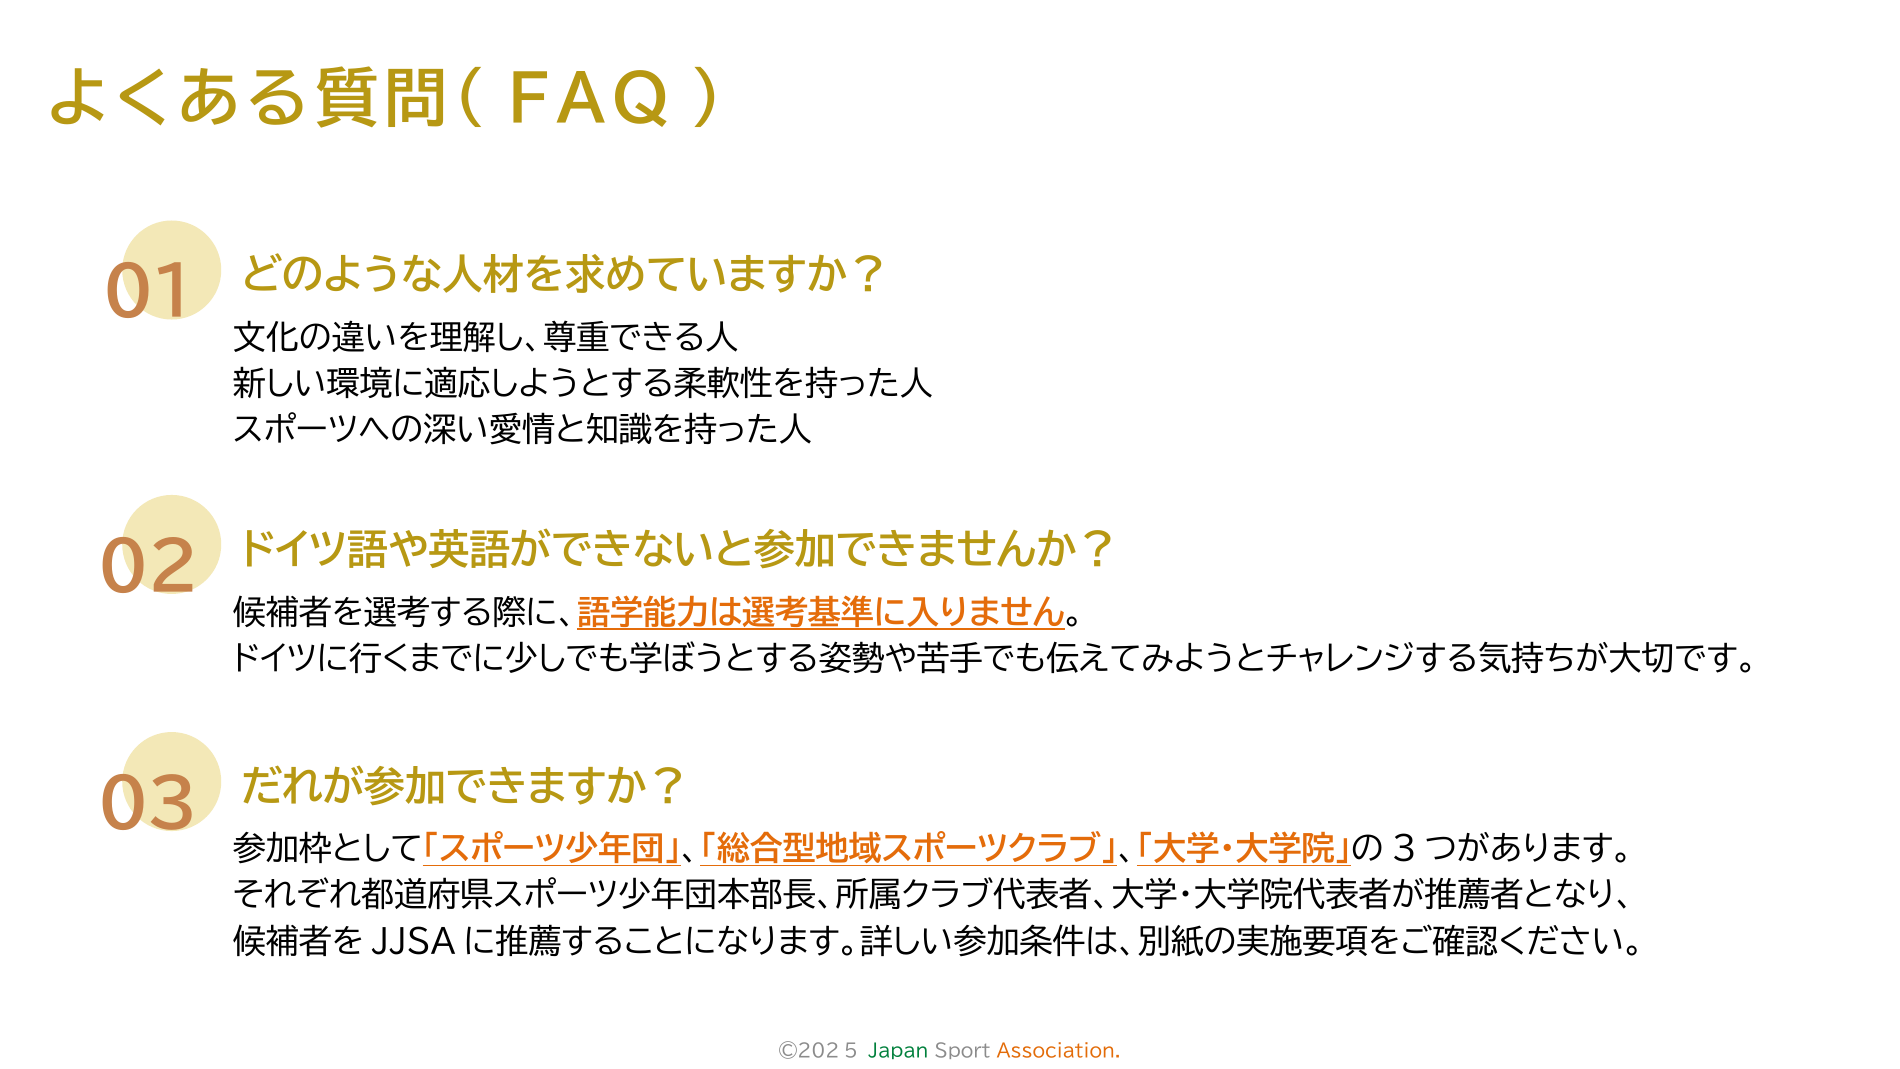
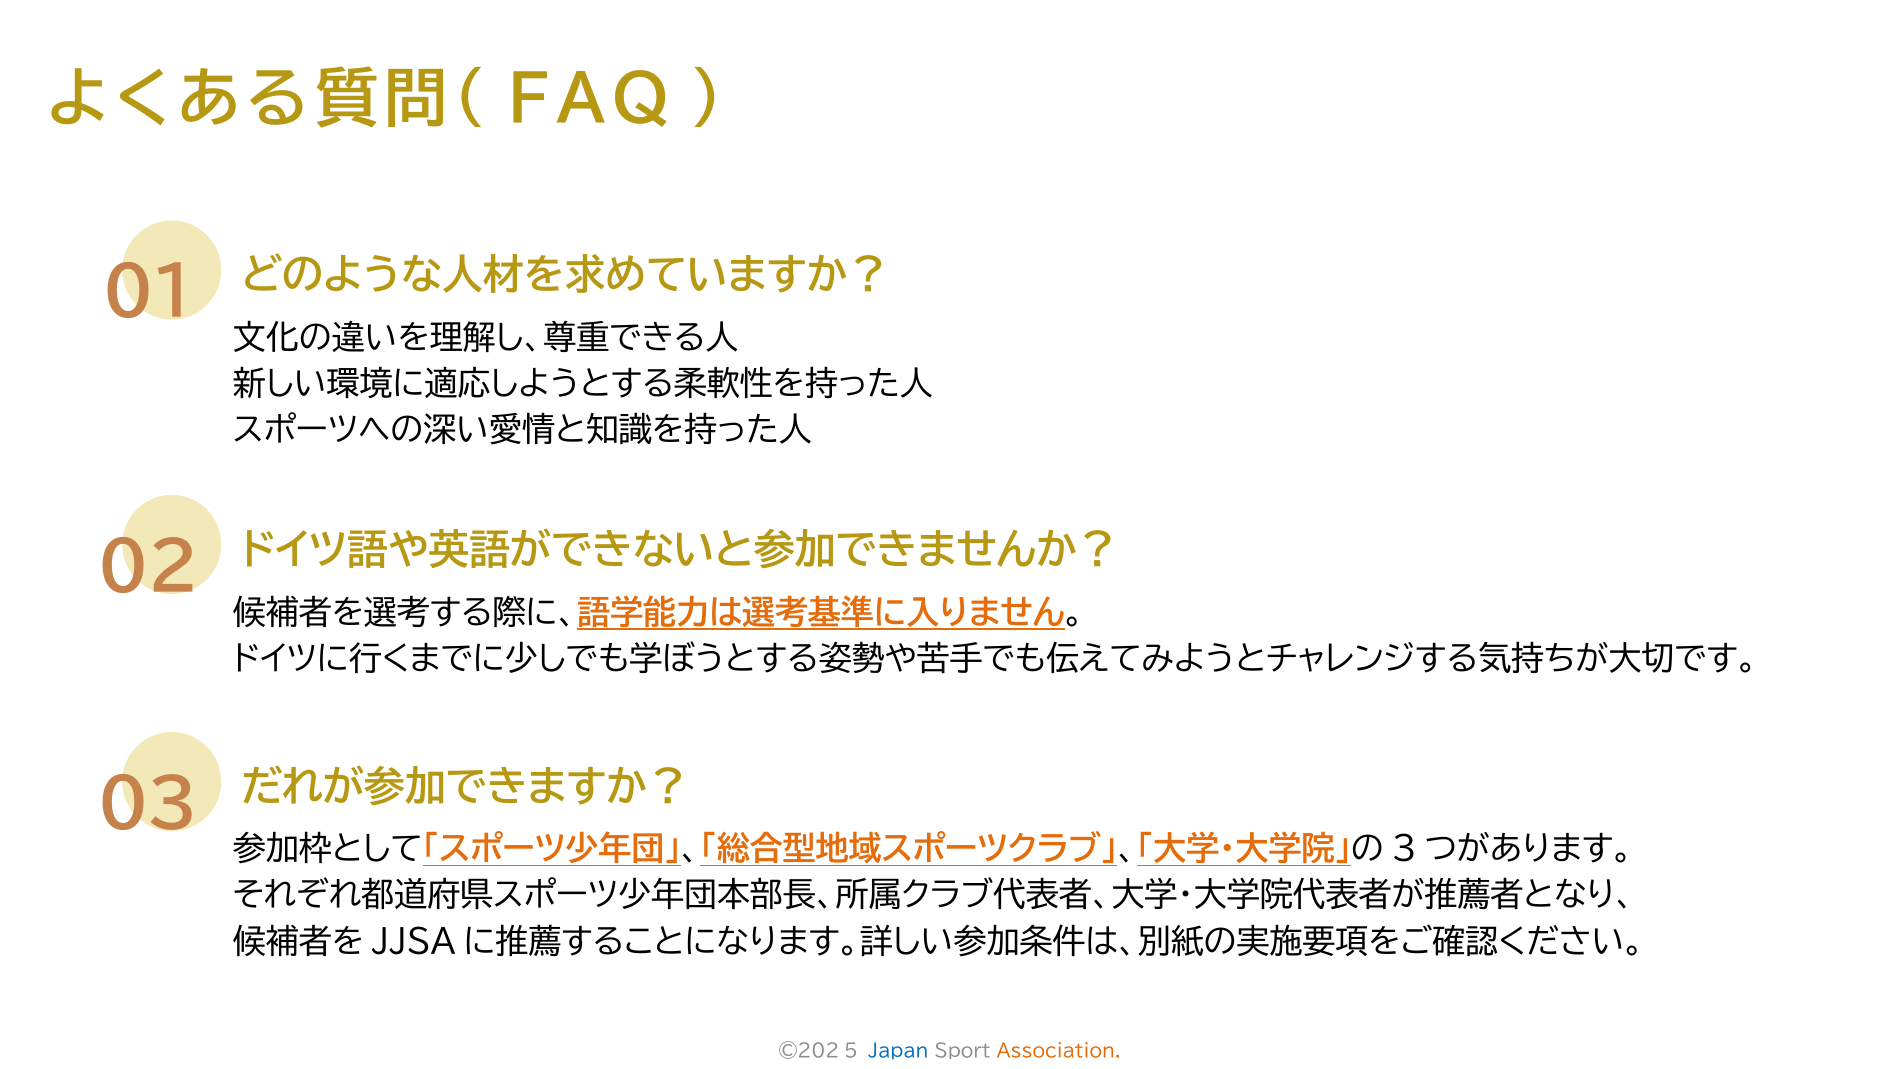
Japan colour: green -> blue (898, 1051)
